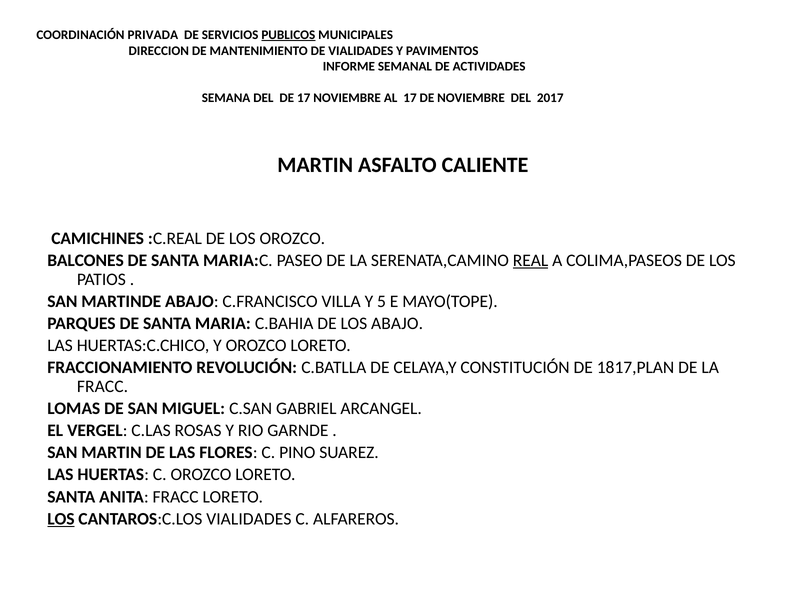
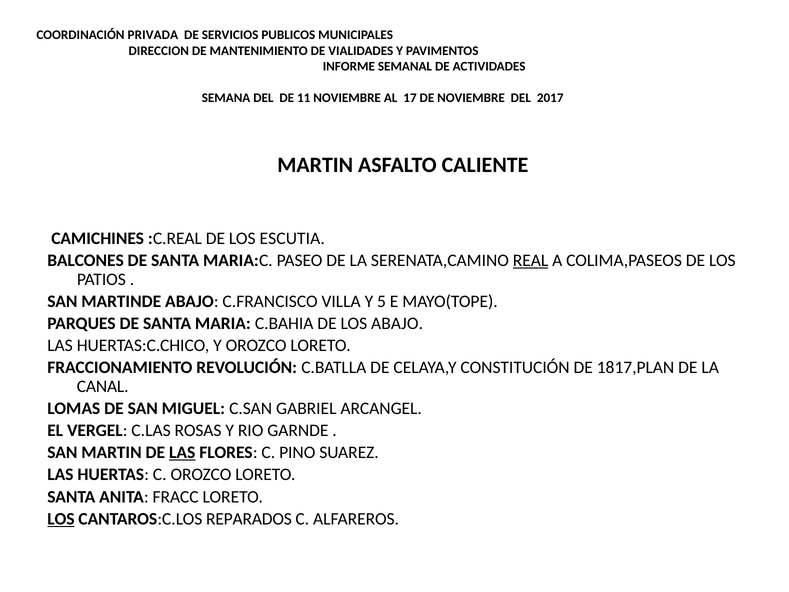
PUBLICOS underline: present -> none (288, 35)
DE 17: 17 -> 11 (304, 98)
LOS OROZCO: OROZCO -> ESCUTIA (292, 238)
FRACC: FRACC -> CANAL (103, 386)
LAS underline: none -> present (182, 452)
CANTAROS:C.LOS VIALIDADES: VIALIDADES -> REPARADOS (249, 519)
